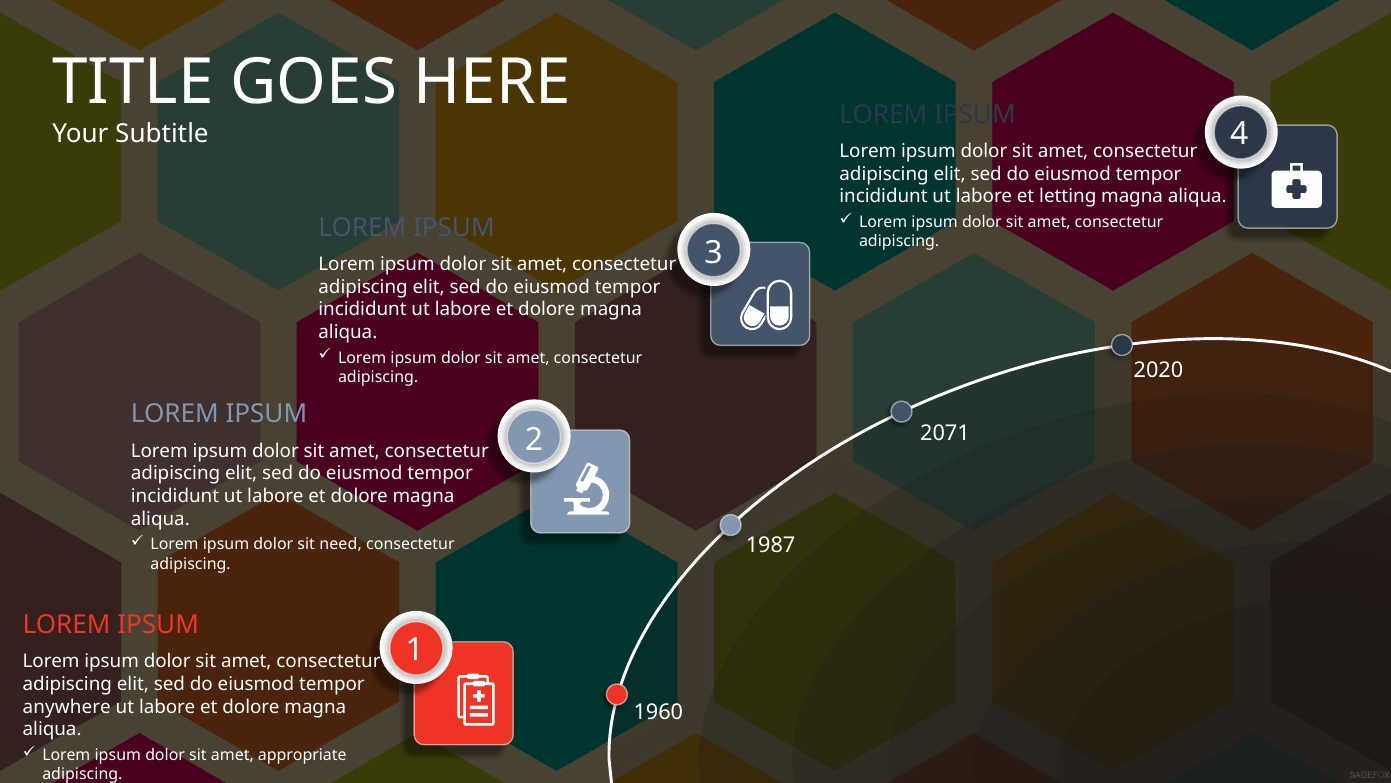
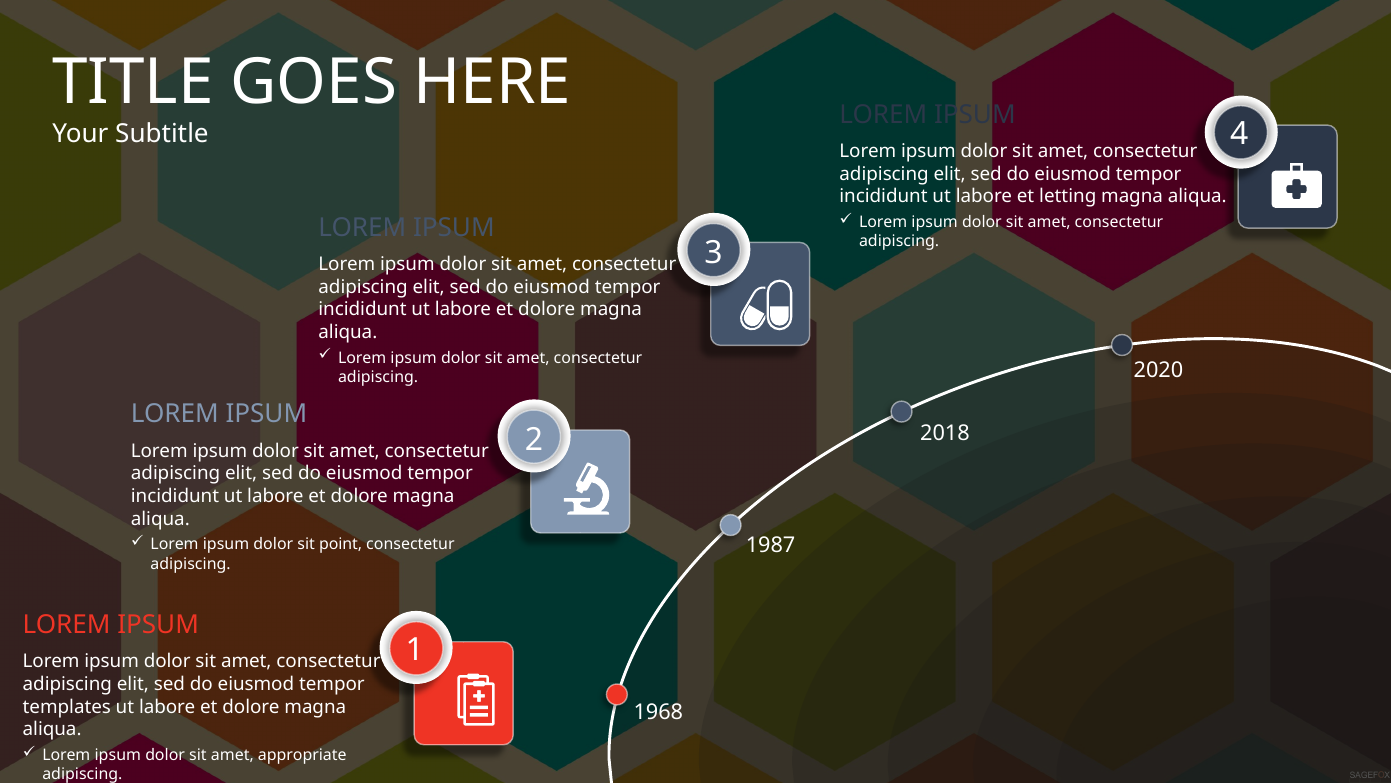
2071: 2071 -> 2018 (945, 433)
need: need -> point (341, 544)
anywhere: anywhere -> templates (67, 706)
1960: 1960 -> 1968 (658, 712)
